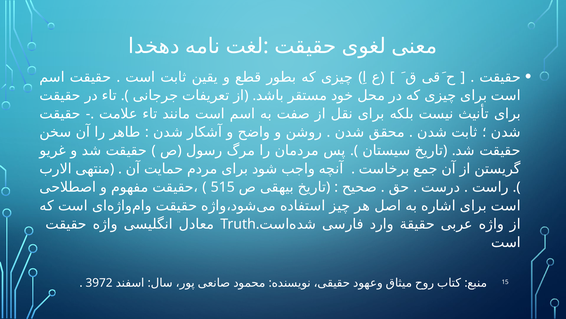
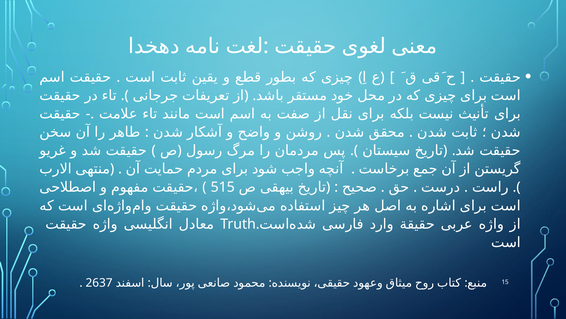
3972: 3972 -> 2637 (99, 282)
